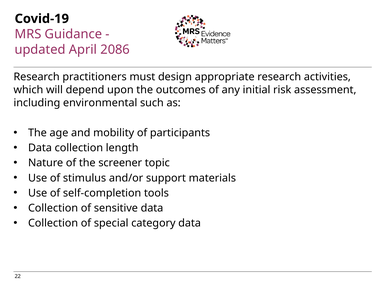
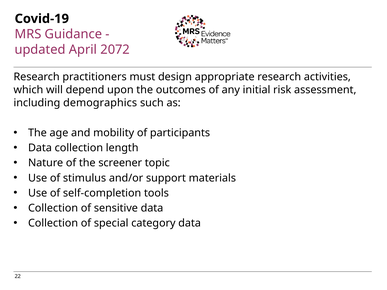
2086: 2086 -> 2072 (115, 50)
environmental: environmental -> demographics (100, 103)
